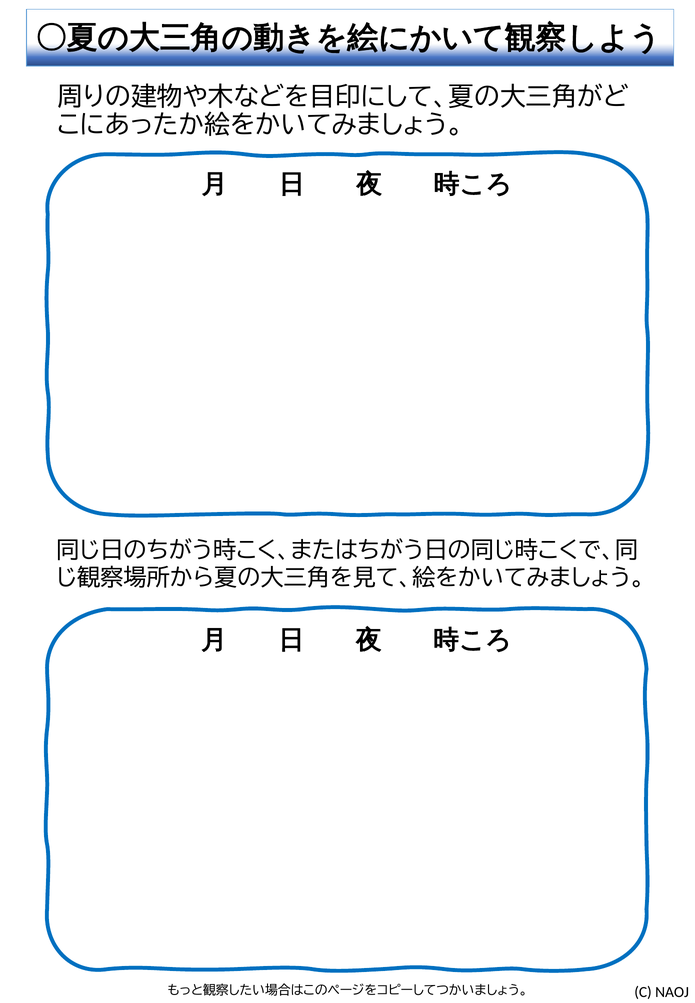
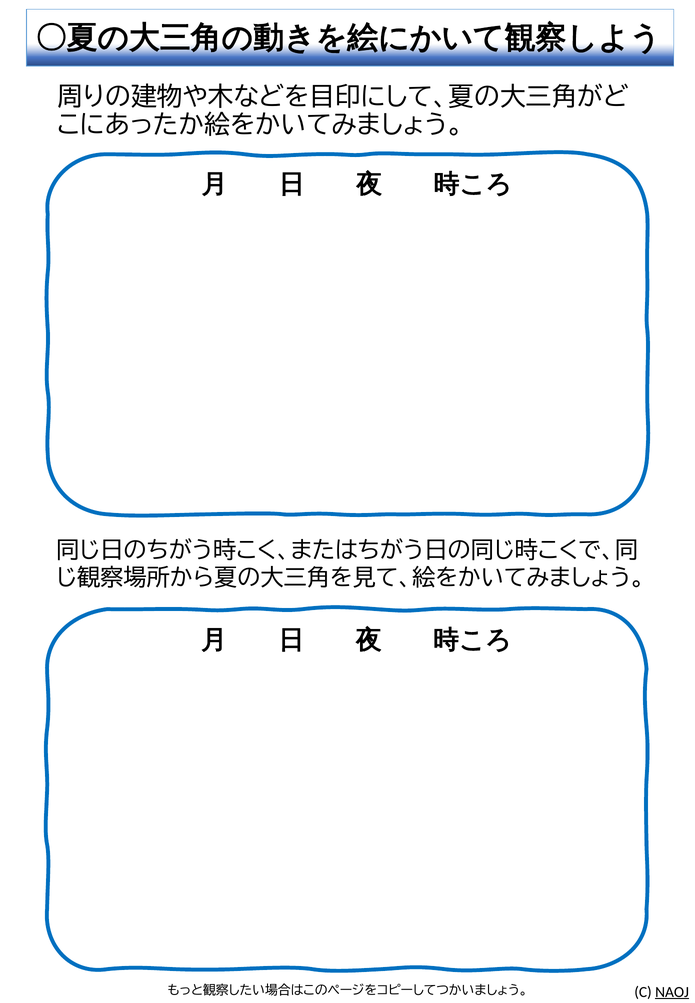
NAOJ underline: none -> present (672, 993)
